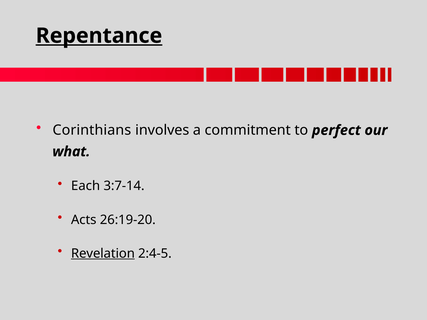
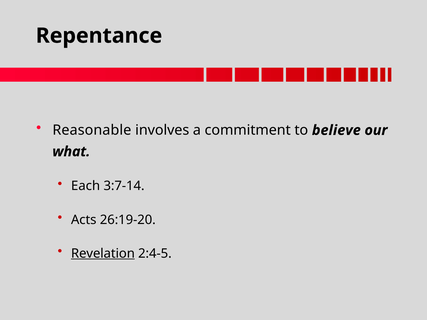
Repentance underline: present -> none (99, 36)
Corinthians: Corinthians -> Reasonable (92, 130)
perfect: perfect -> believe (336, 130)
